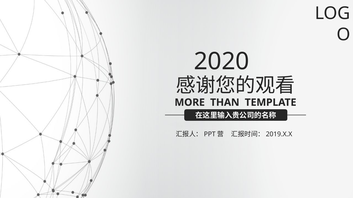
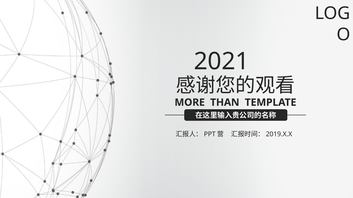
2020: 2020 -> 2021 (222, 62)
